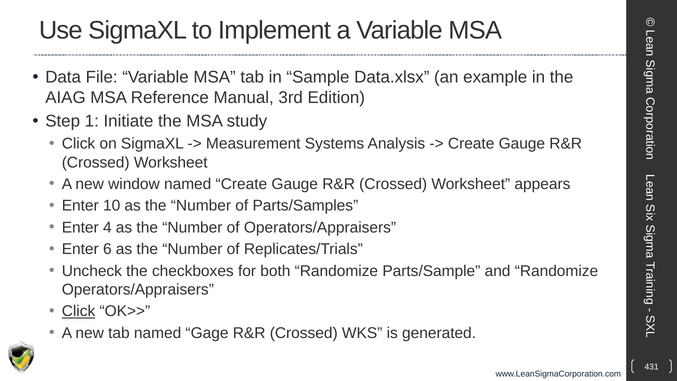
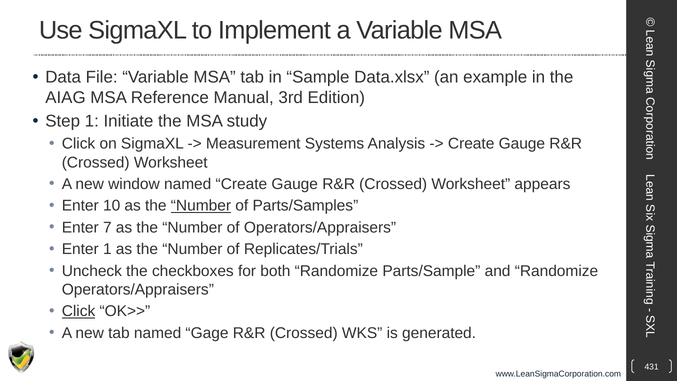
Number underline: none -> present (201, 206)
4: 4 -> 7 (107, 227)
Enter 6: 6 -> 1 (107, 249)
